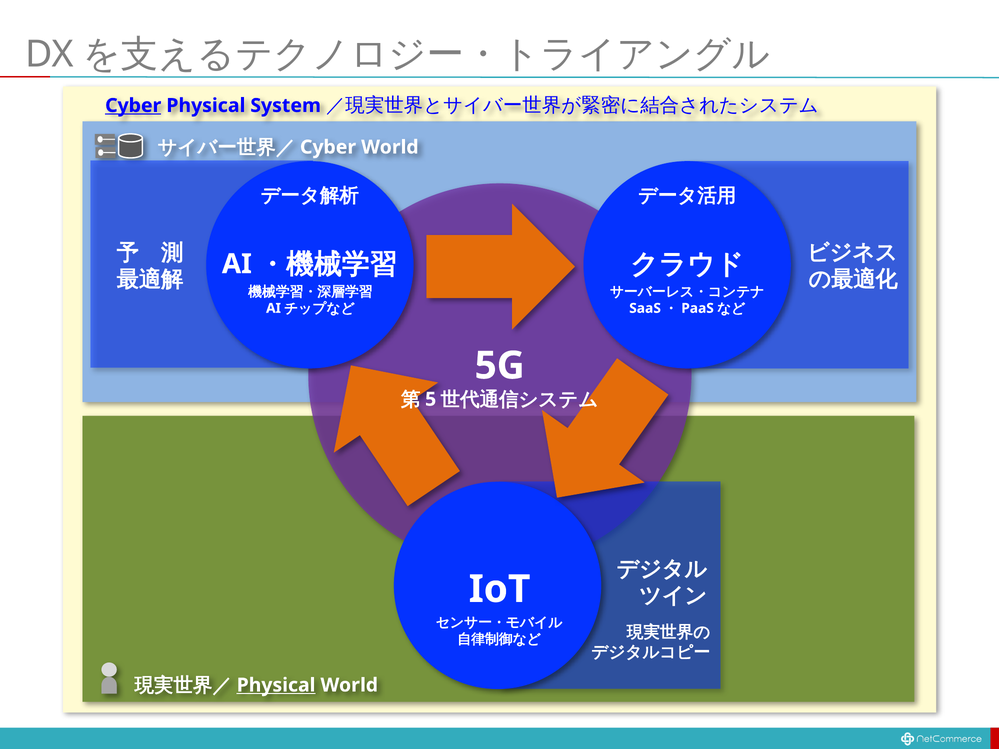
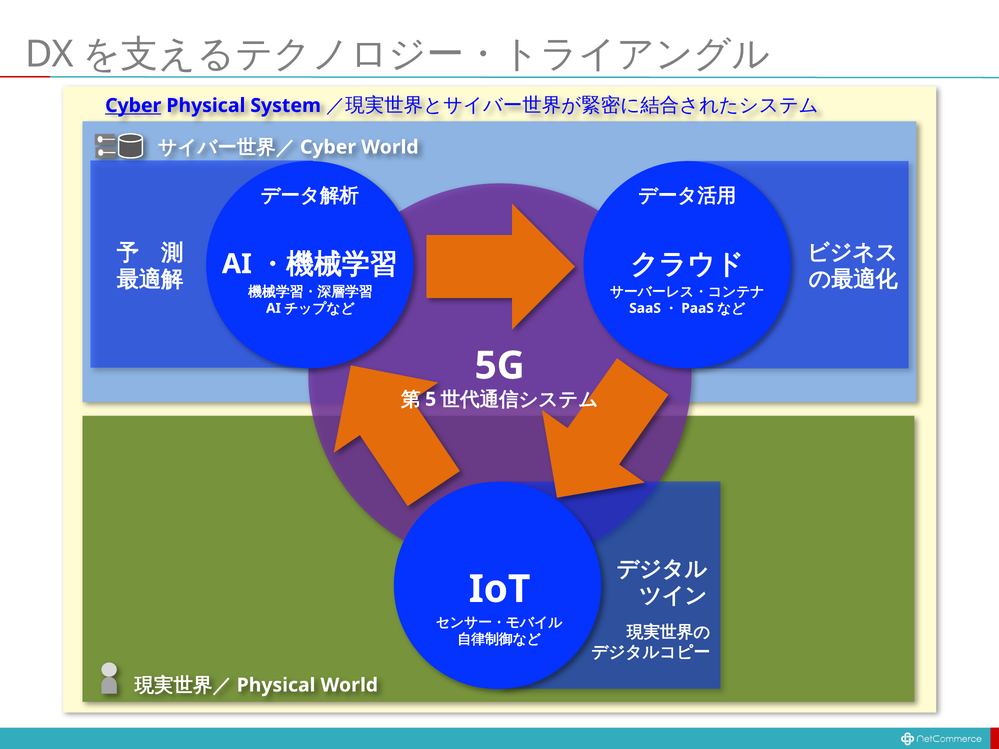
Physical underline: present -> none (276, 685)
